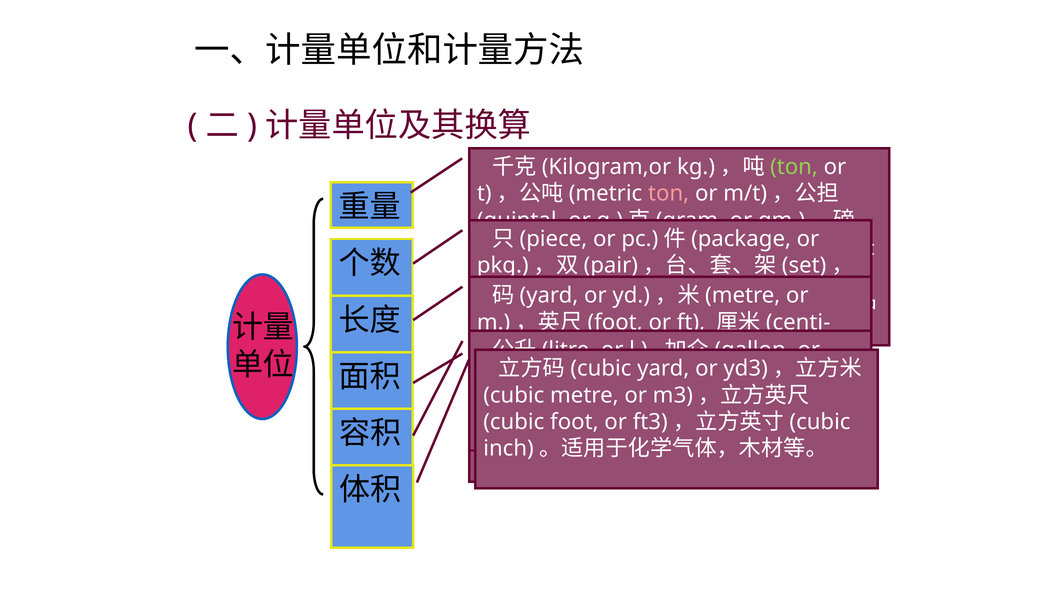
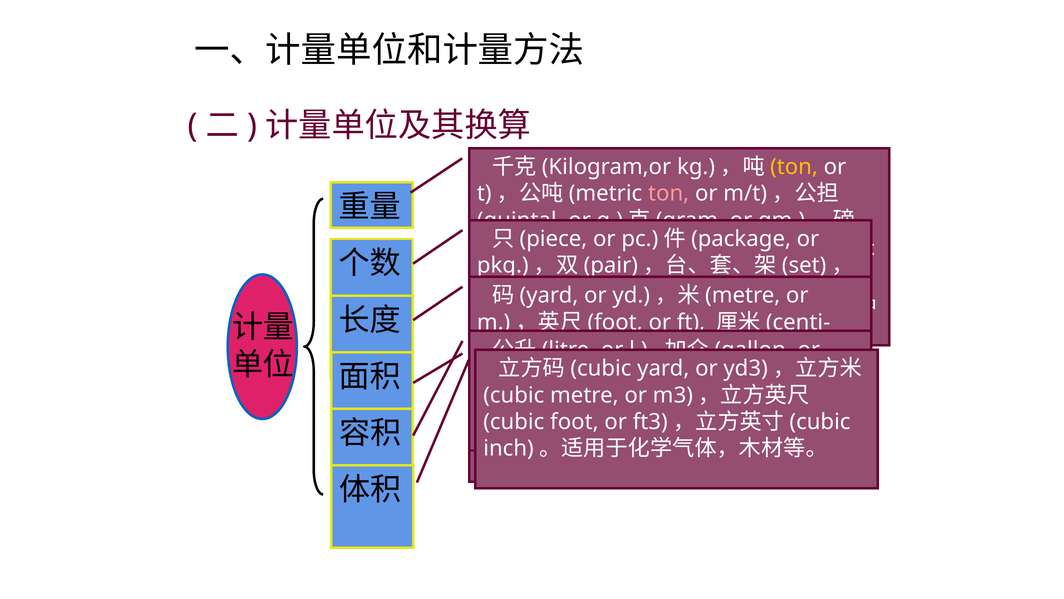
ton colour: light green -> yellow (794, 167)
